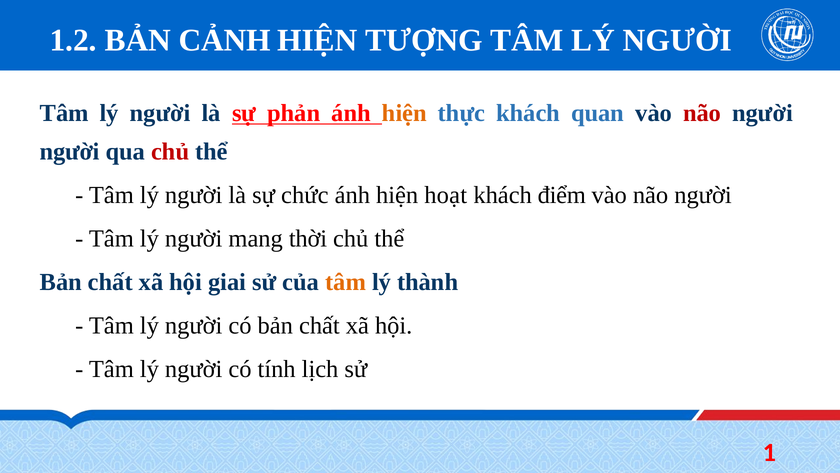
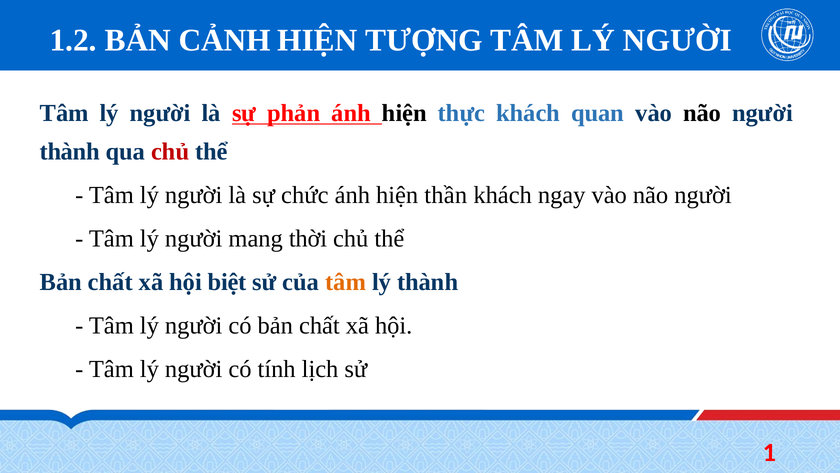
hiện colour: orange -> black (404, 113)
não colour: red -> black (702, 113)
người: người -> thành (70, 151)
hoạt: hoạt -> thần (446, 195)
điểm: điểm -> ngay (562, 195)
giai: giai -> biệt (227, 282)
